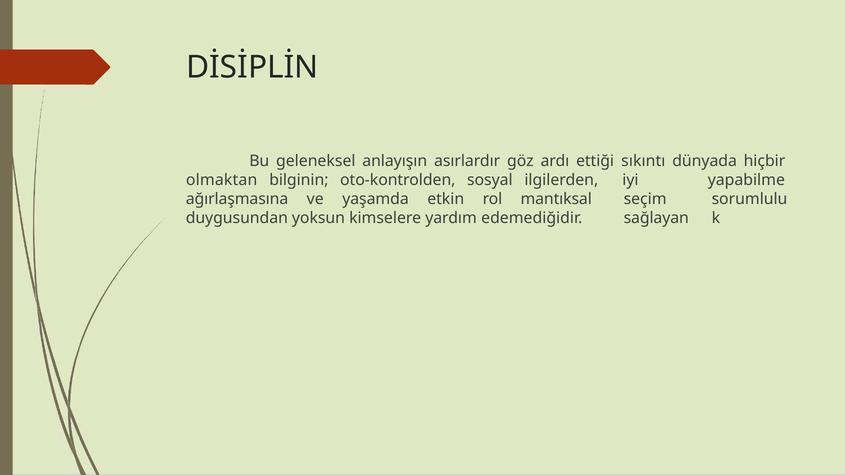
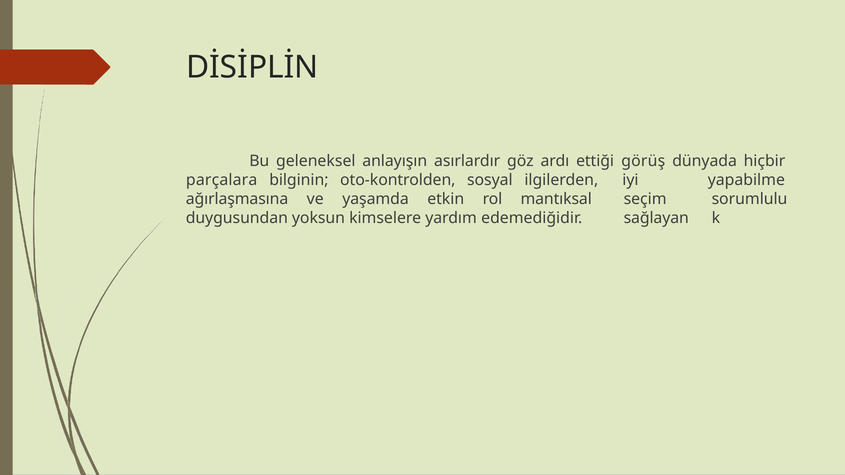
sıkıntı: sıkıntı -> görüş (643, 161)
olmaktan: olmaktan -> parçalara (222, 180)
